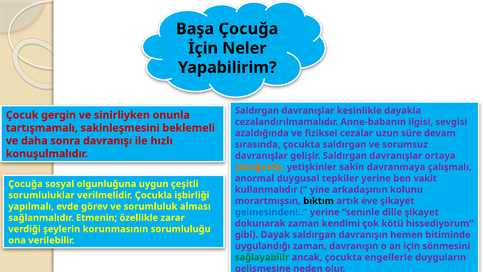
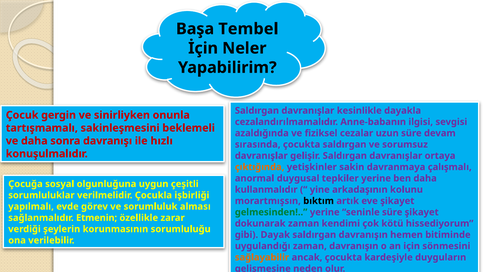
Başa Çocuğa: Çocuğa -> Tembel (248, 29)
ben vakit: vakit -> daha (425, 178)
gelmesinden colour: blue -> green (271, 212)
seninle dille: dille -> süre (392, 212)
sağlayabilir colour: green -> orange (262, 257)
engellerle: engellerle -> kardeşiyle (389, 257)
